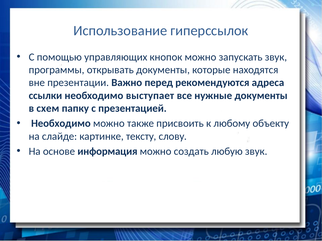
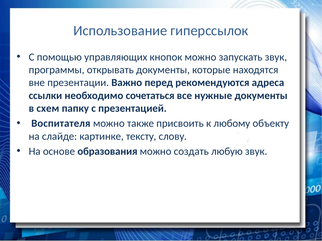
выступает: выступает -> сочетаться (150, 96)
Необходимо: Необходимо -> Воспитателя (61, 124)
информация: информация -> образования (107, 152)
